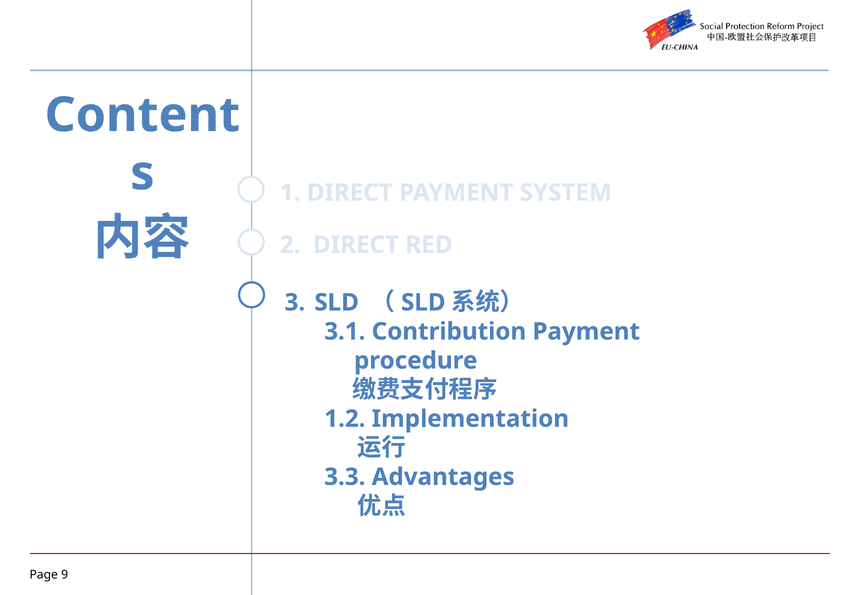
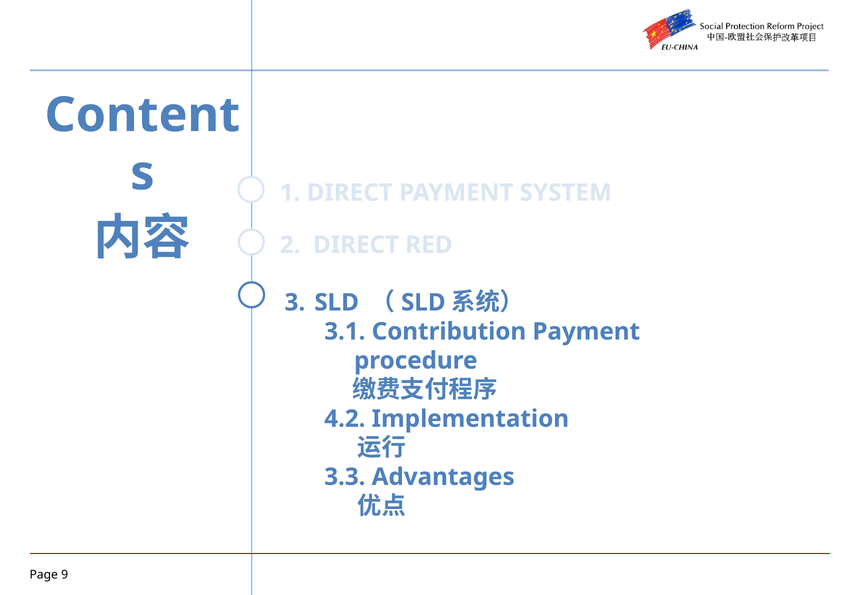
1.2: 1.2 -> 4.2 (345, 419)
